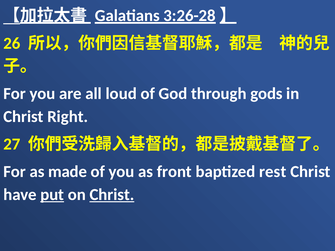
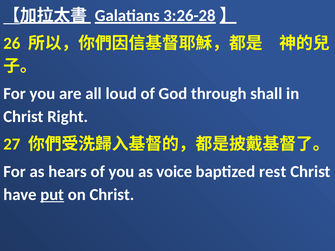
gods: gods -> shall (266, 94)
made: made -> hears (67, 172)
front: front -> voice (174, 172)
Christ underline: present -> none (112, 195)
